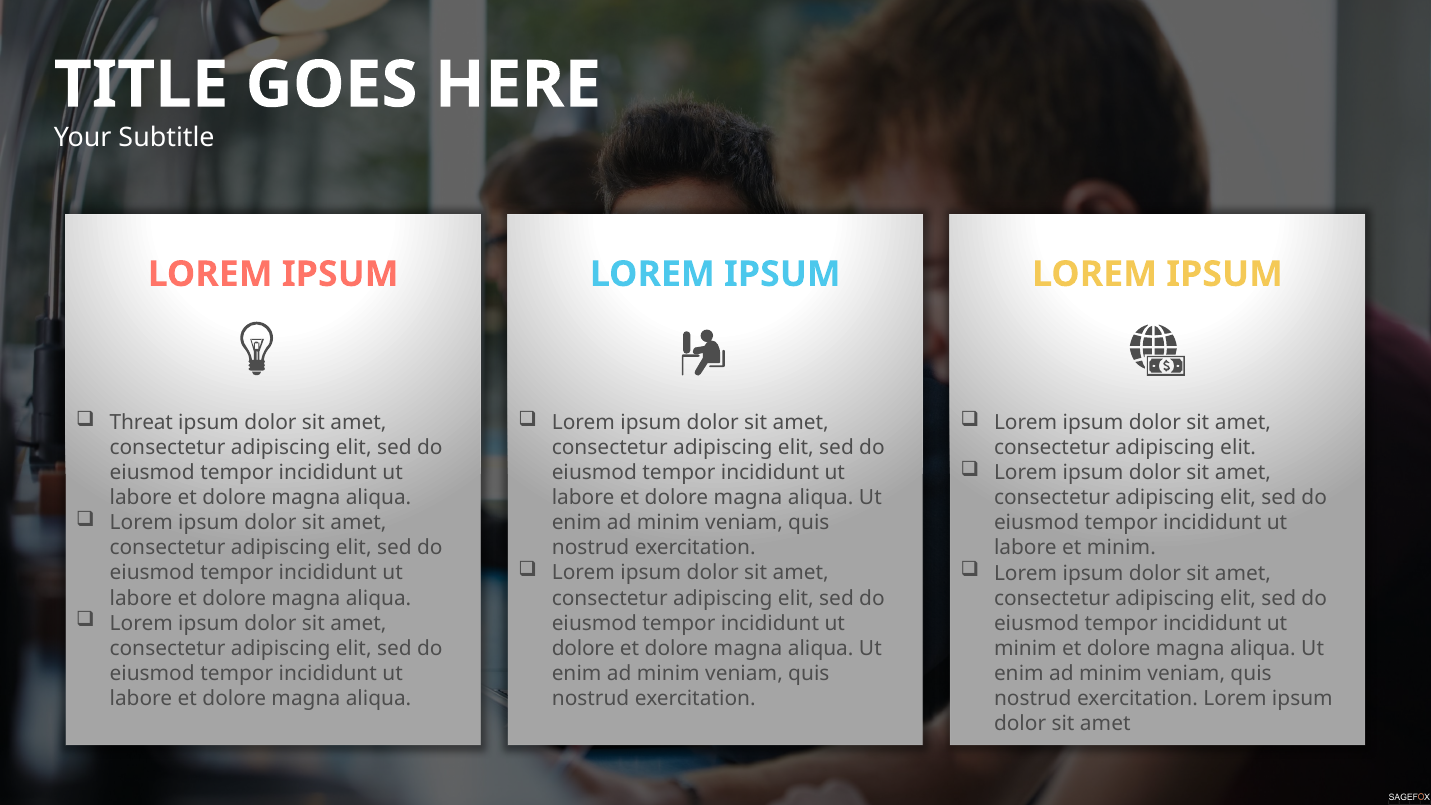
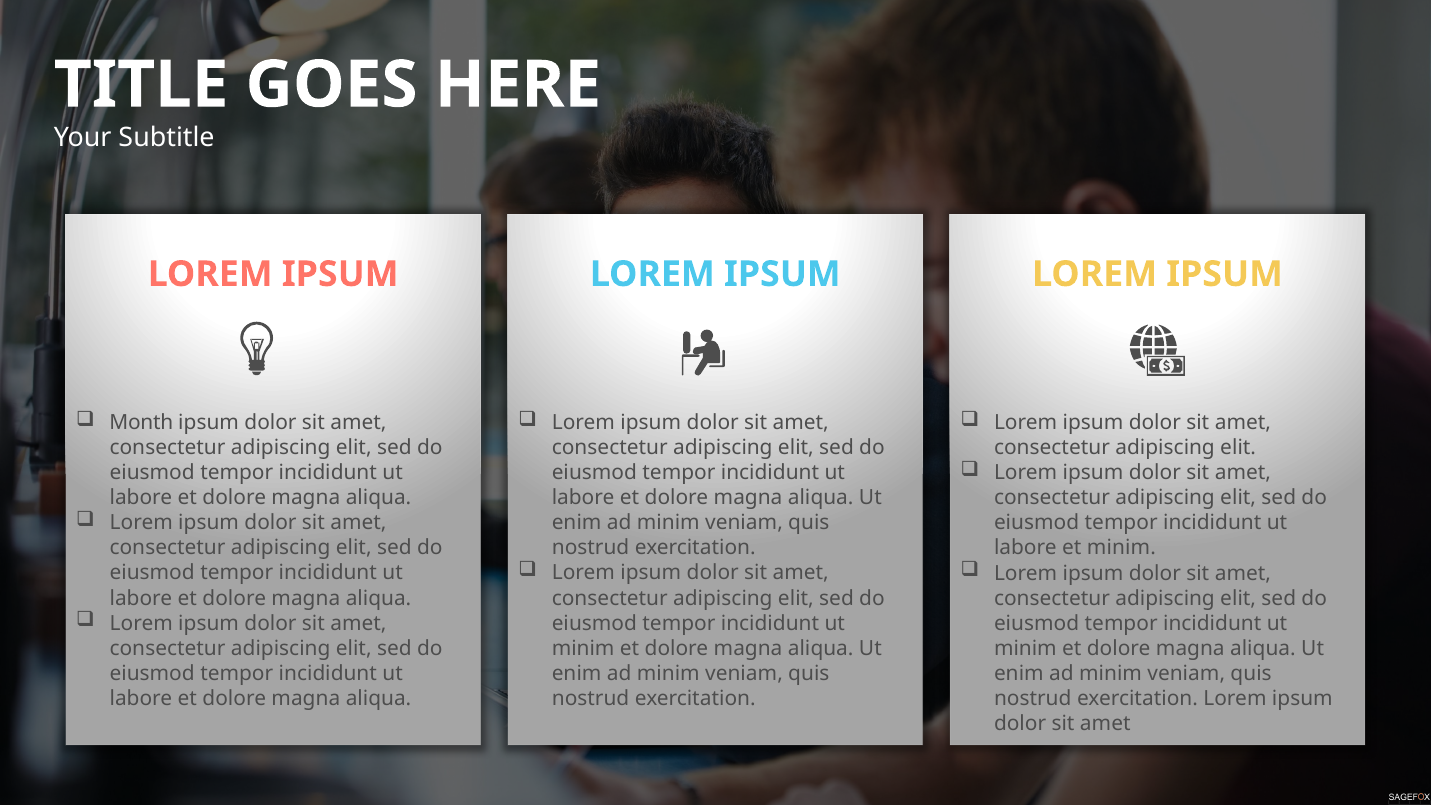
Threat: Threat -> Month (141, 423)
dolore: dolore -> minim (583, 648)
